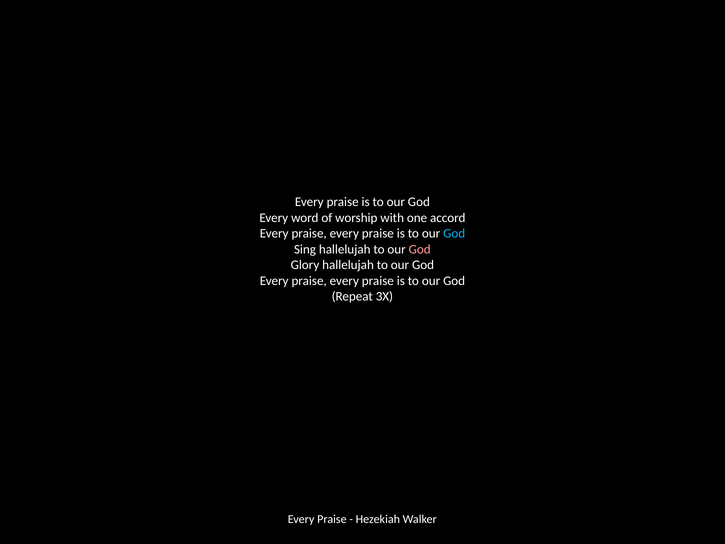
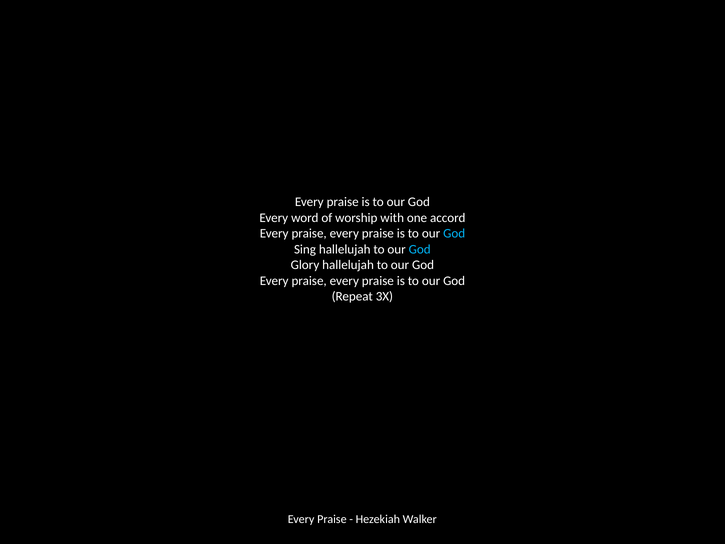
God colour: pink -> light blue (420, 249)
